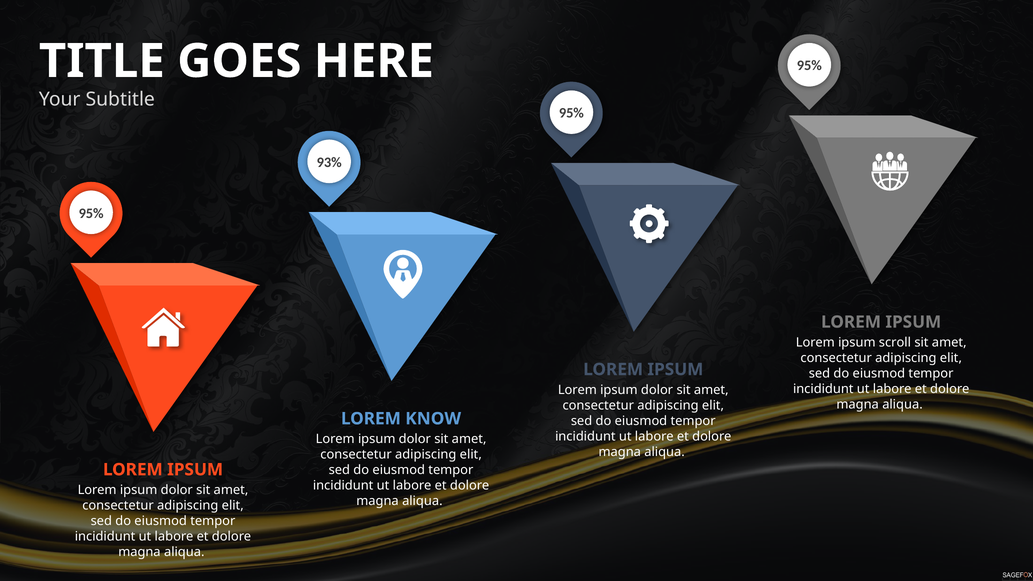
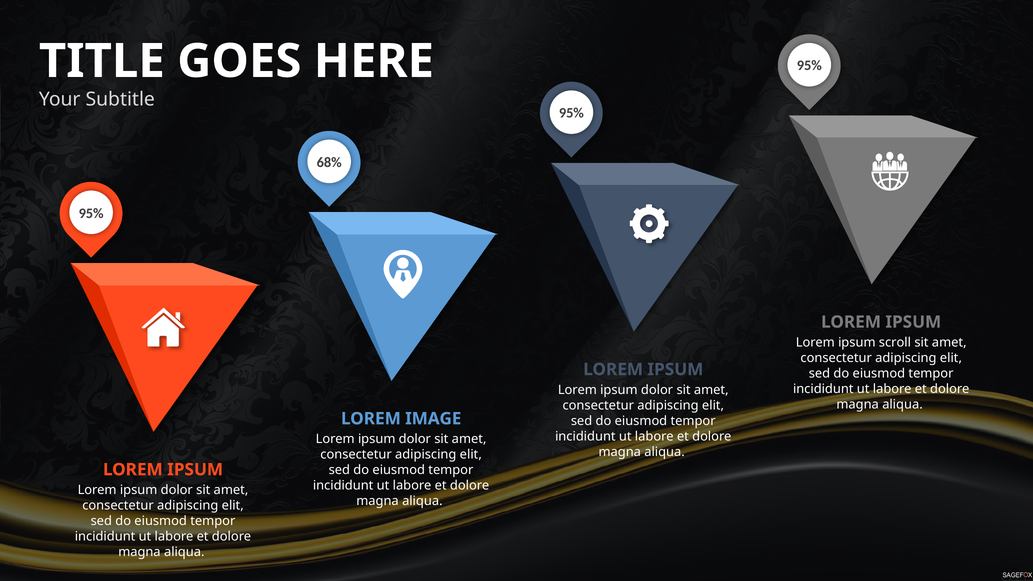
93%: 93% -> 68% (329, 162)
KNOW: KNOW -> IMAGE (433, 419)
